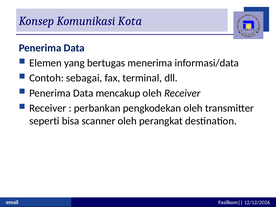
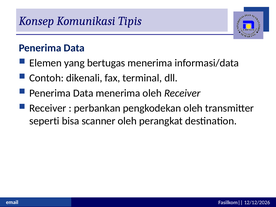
Kota: Kota -> Tipis (130, 21)
sebagai: sebagai -> dikenali (84, 78)
Data mencakup: mencakup -> menerima (118, 93)
